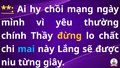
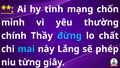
chồi: chồi -> tinh (54, 9)
ngày: ngày -> chốn (108, 9)
đừng colour: yellow -> light blue (69, 35)
được: được -> phép (107, 49)
